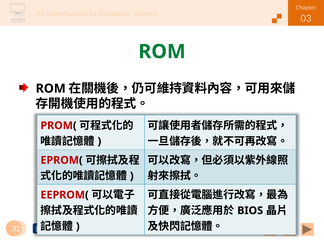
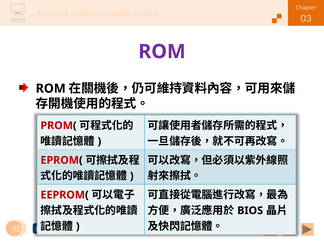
ROM colour: green -> purple (162, 52)
